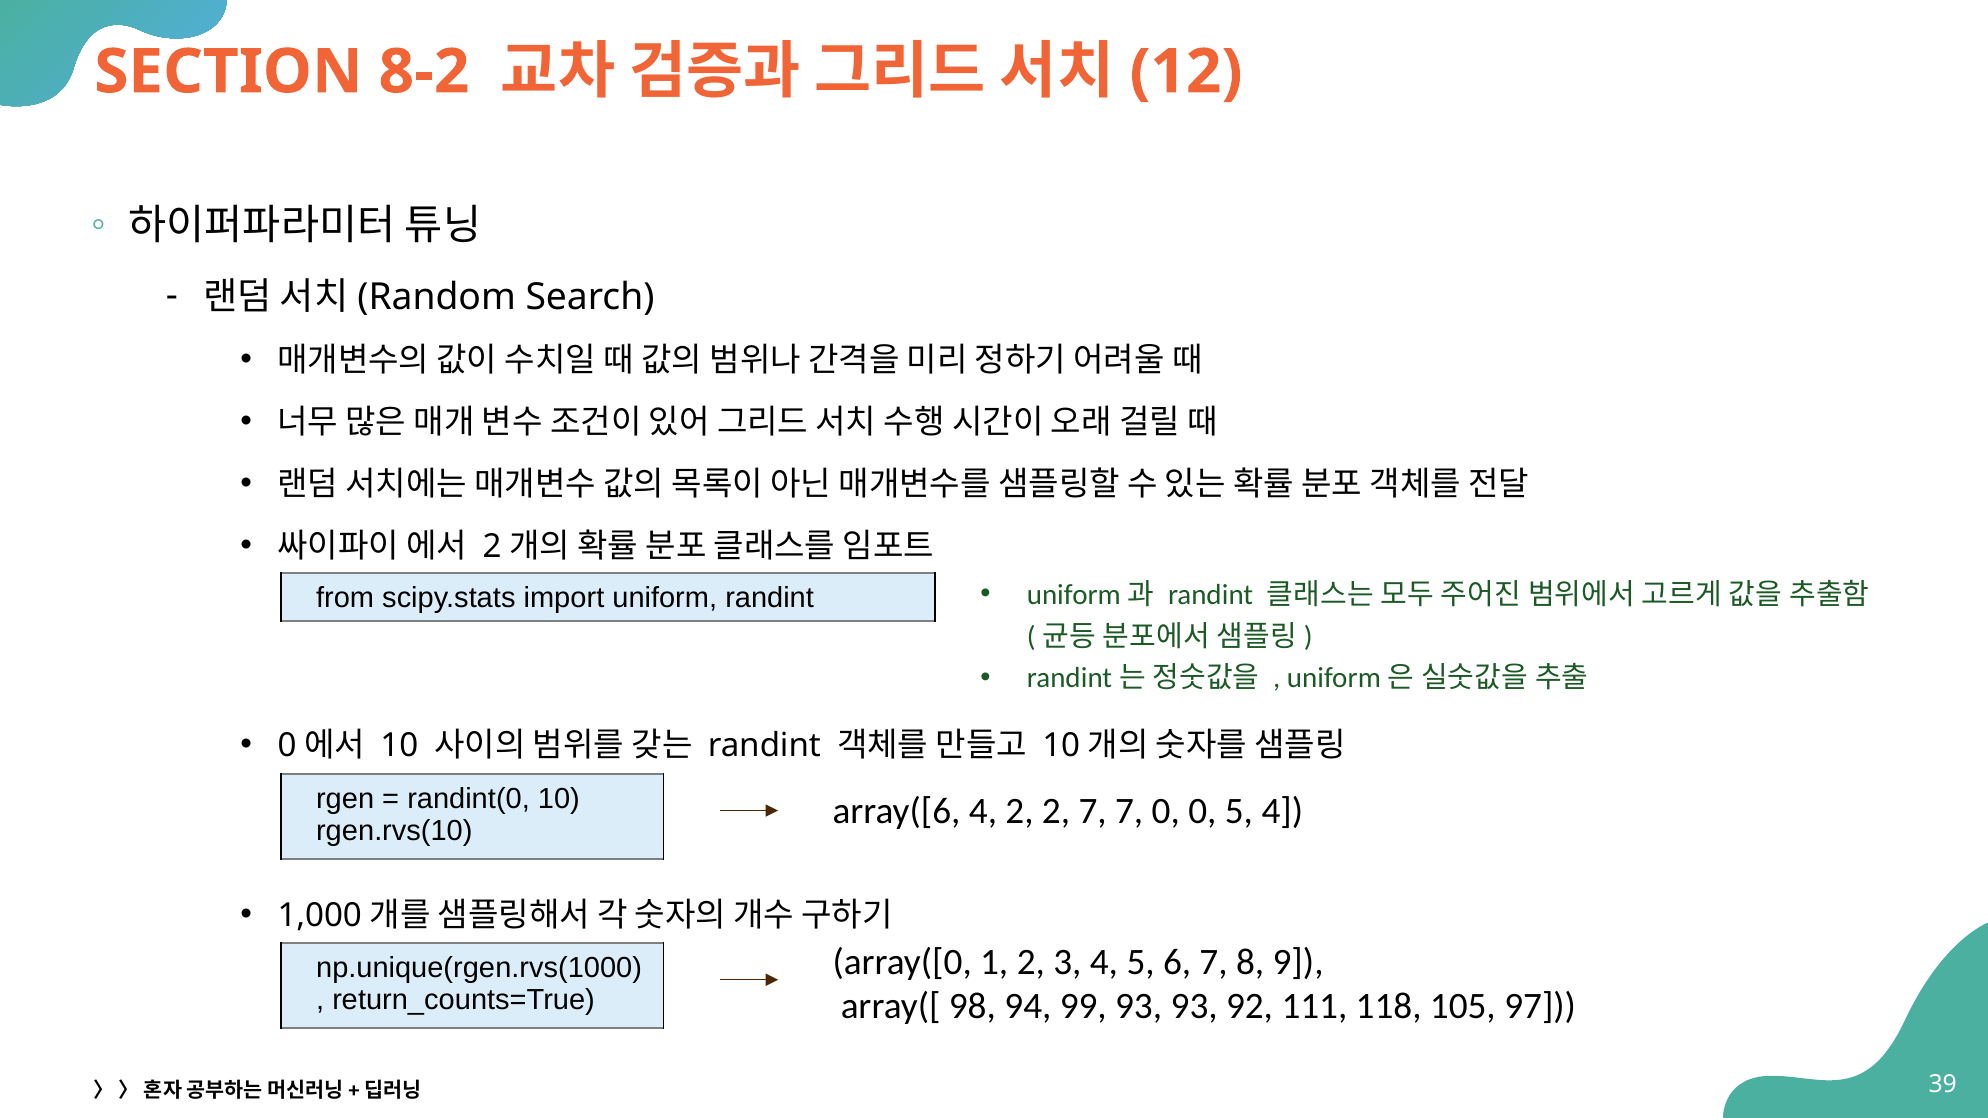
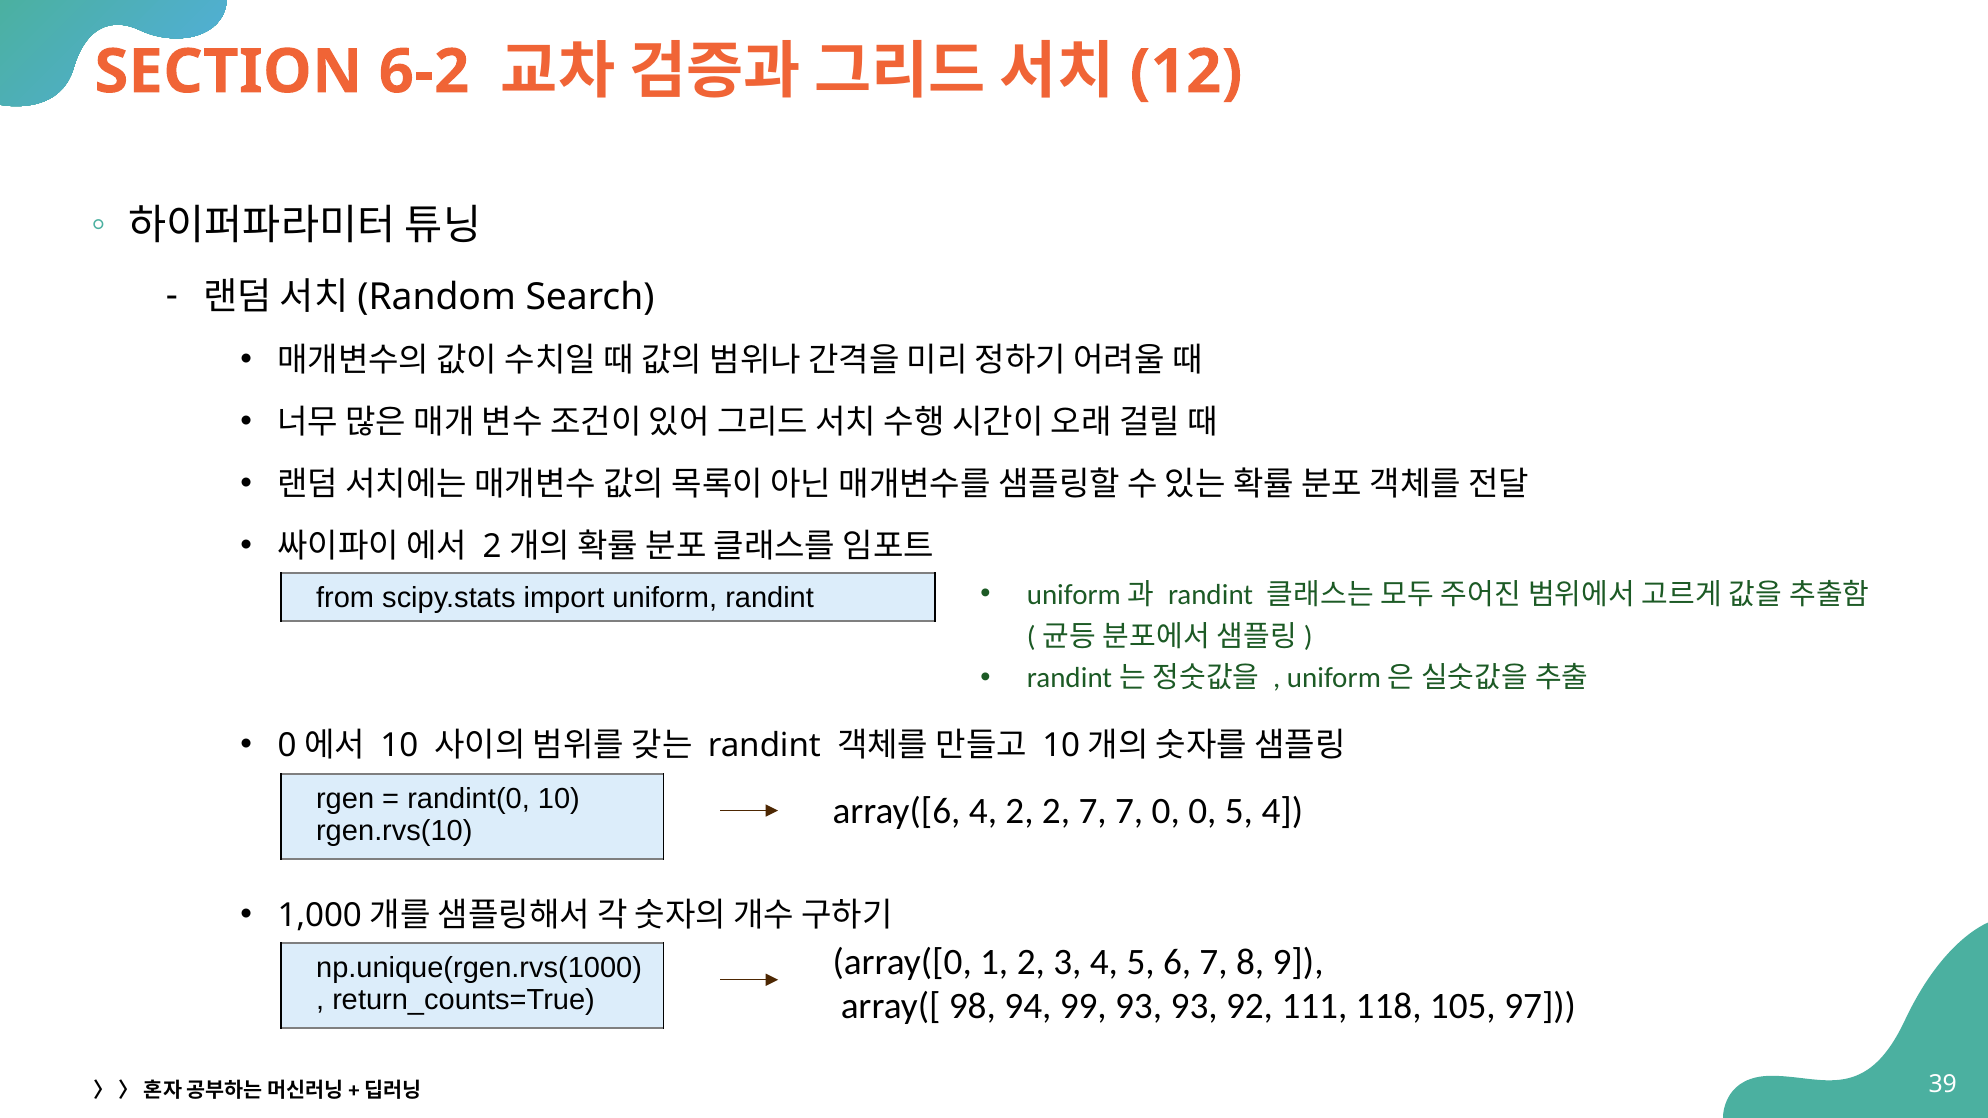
8-2: 8-2 -> 6-2 (424, 72)
